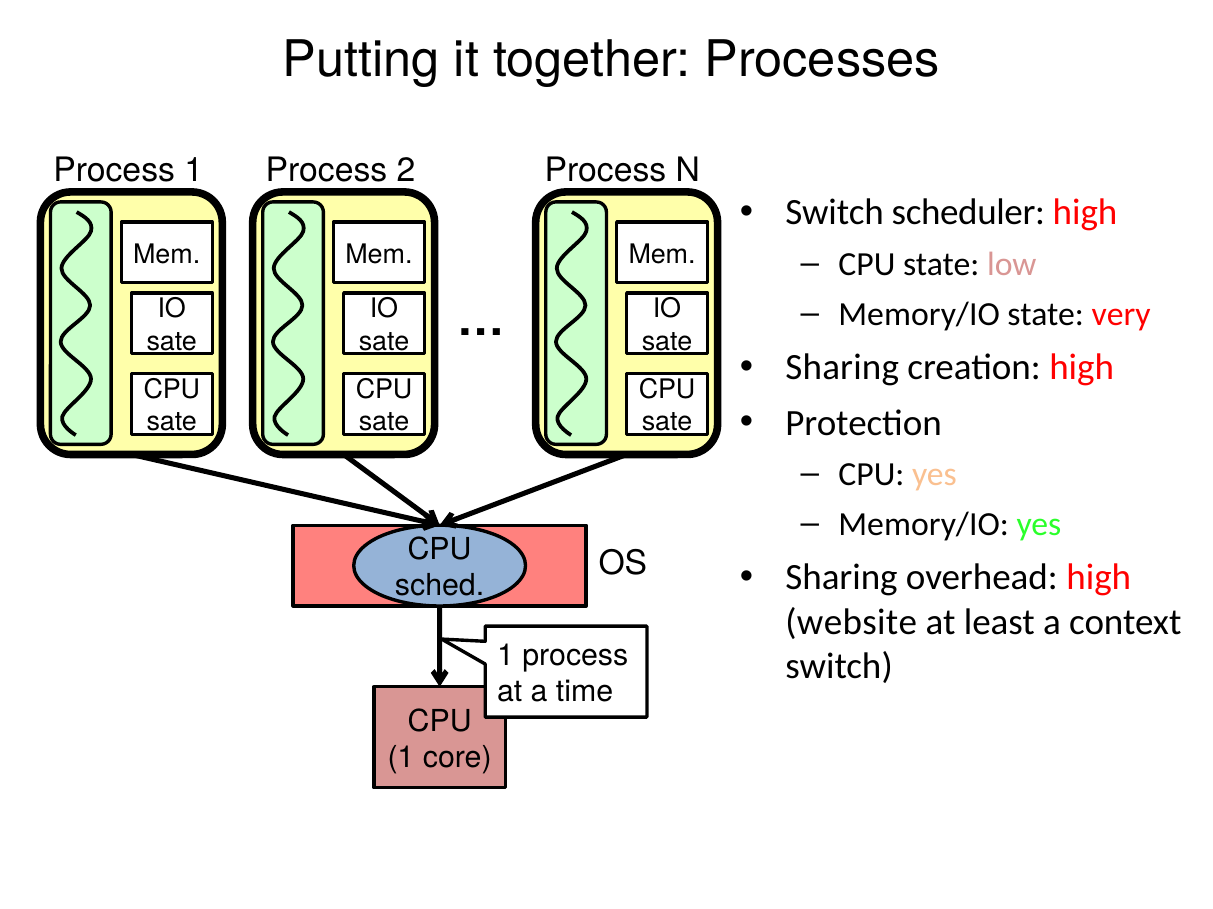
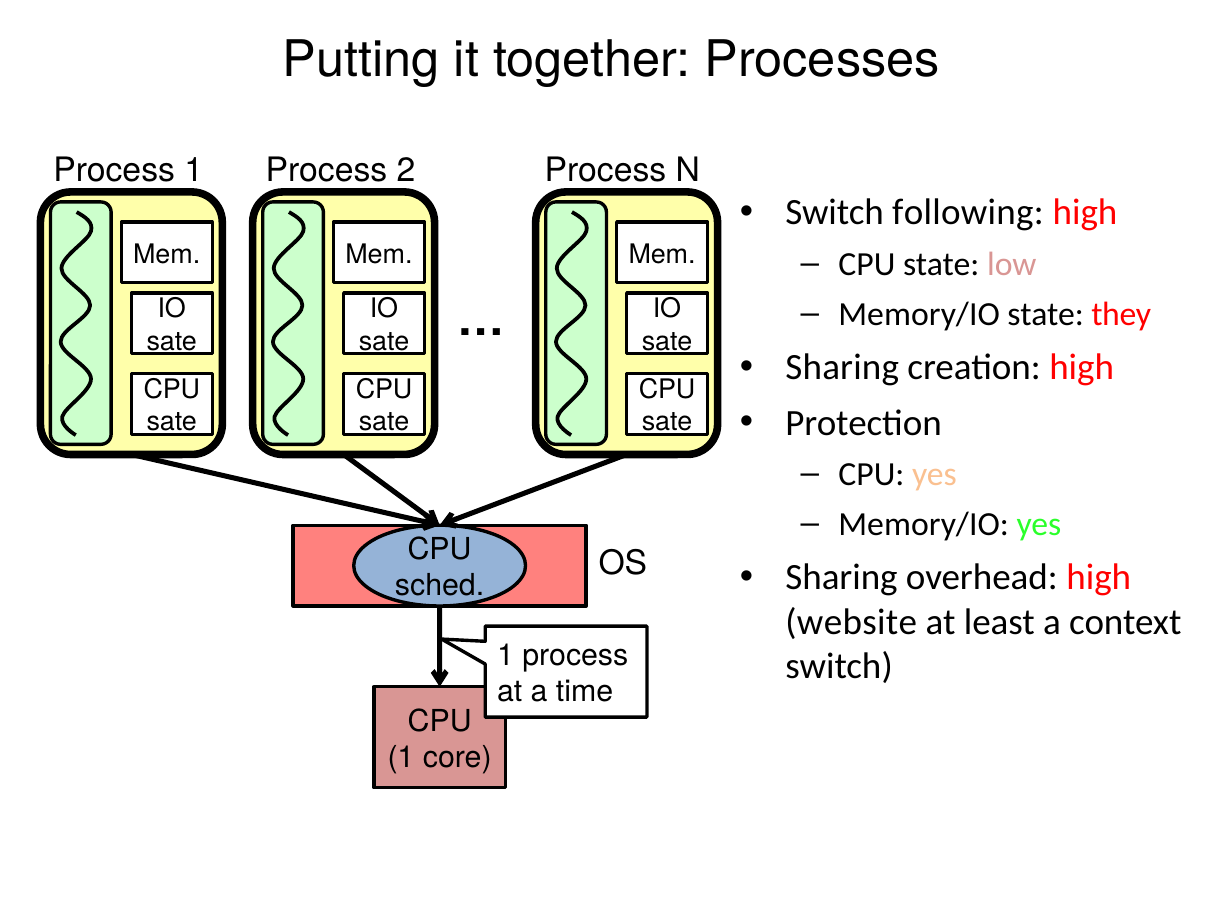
scheduler: scheduler -> following (968, 213)
very: very -> they (1121, 314)
